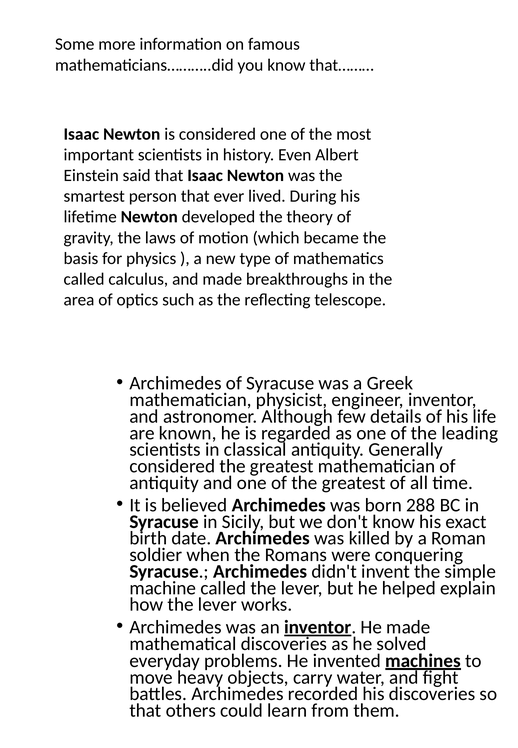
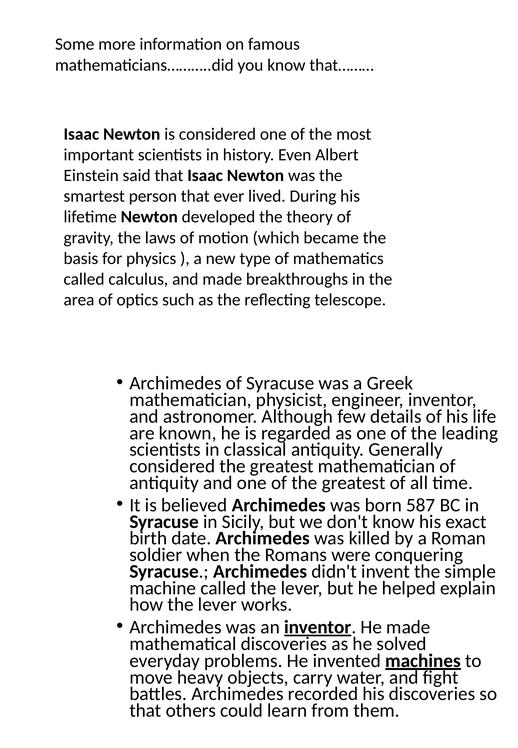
288: 288 -> 587 (421, 505)
